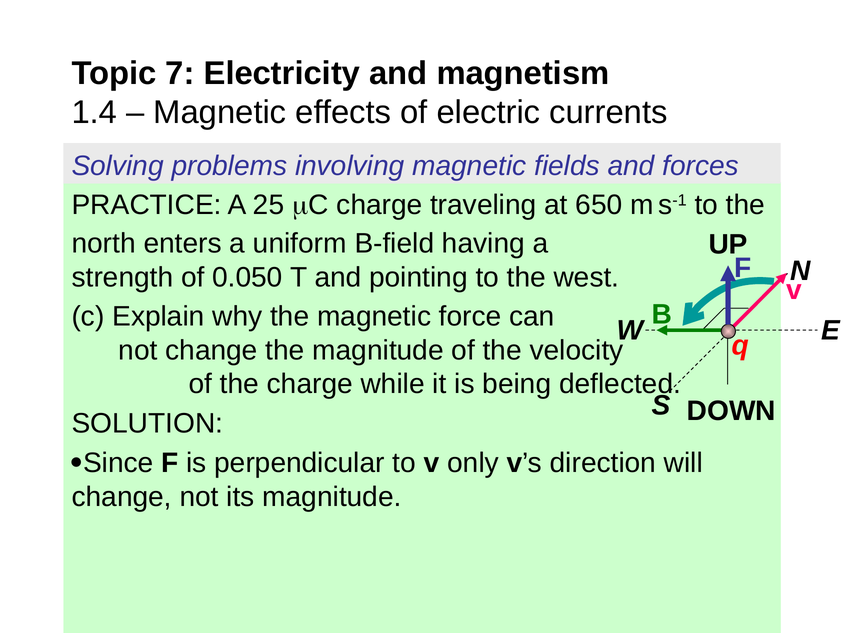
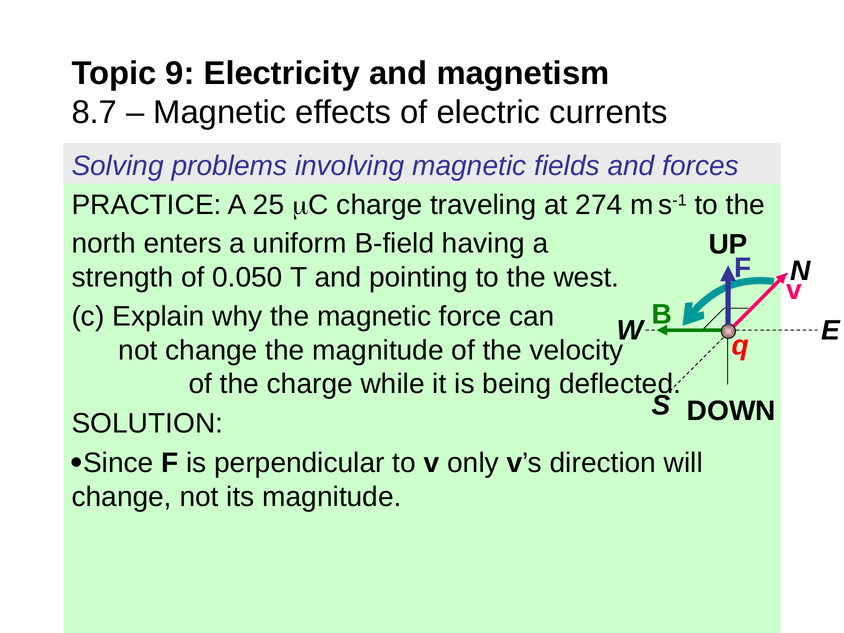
7: 7 -> 9 (180, 73)
1.4: 1.4 -> 8.7 (94, 113)
650: 650 -> 274 (599, 205)
